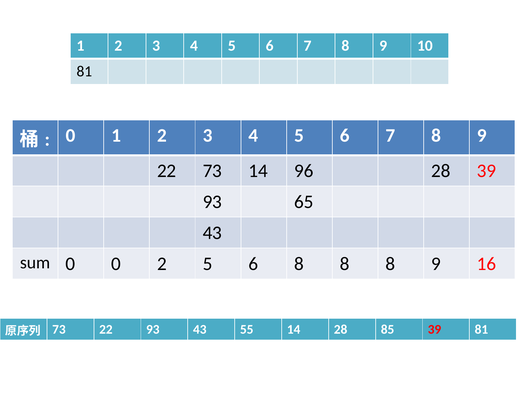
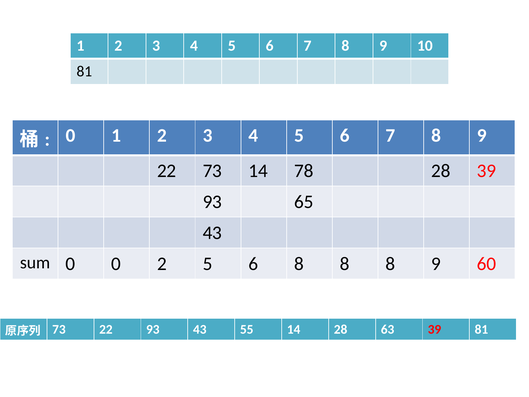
96: 96 -> 78 (304, 171)
16: 16 -> 60 (487, 264)
85: 85 -> 63 (388, 329)
